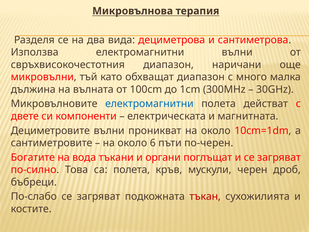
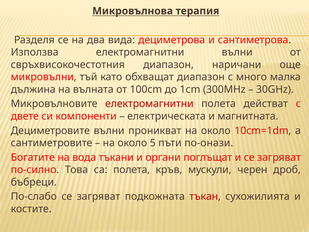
електромагнитни colour: blue -> red (149, 104)
6: 6 -> 5 (153, 143)
по-черен: по-черен -> по-онази (209, 143)
